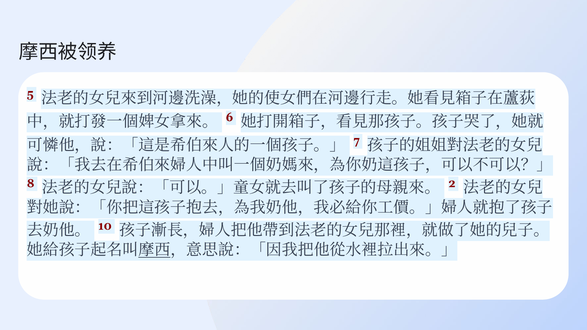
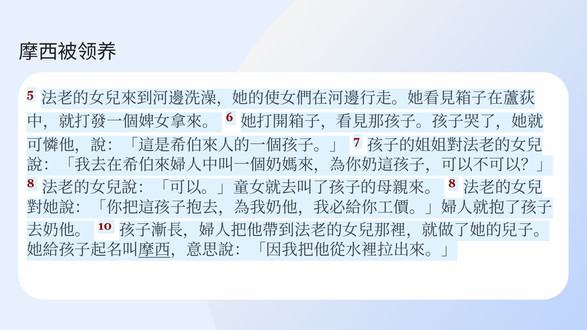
2: 2 -> 8 (452, 184)
